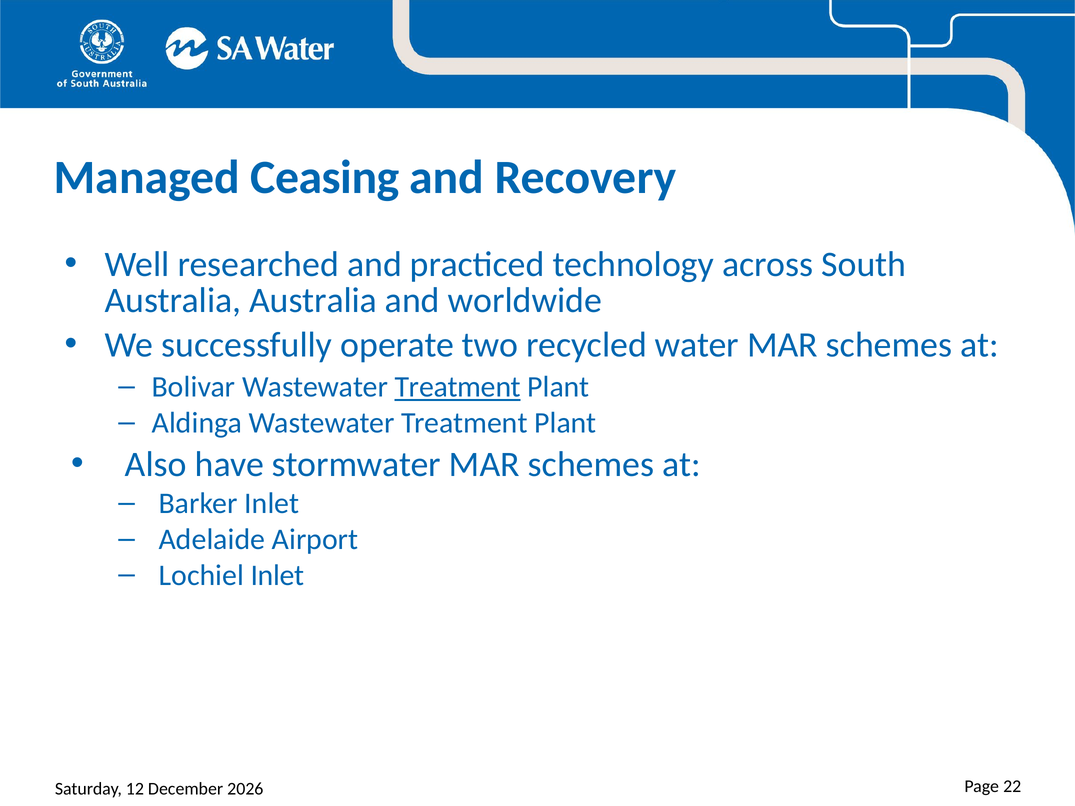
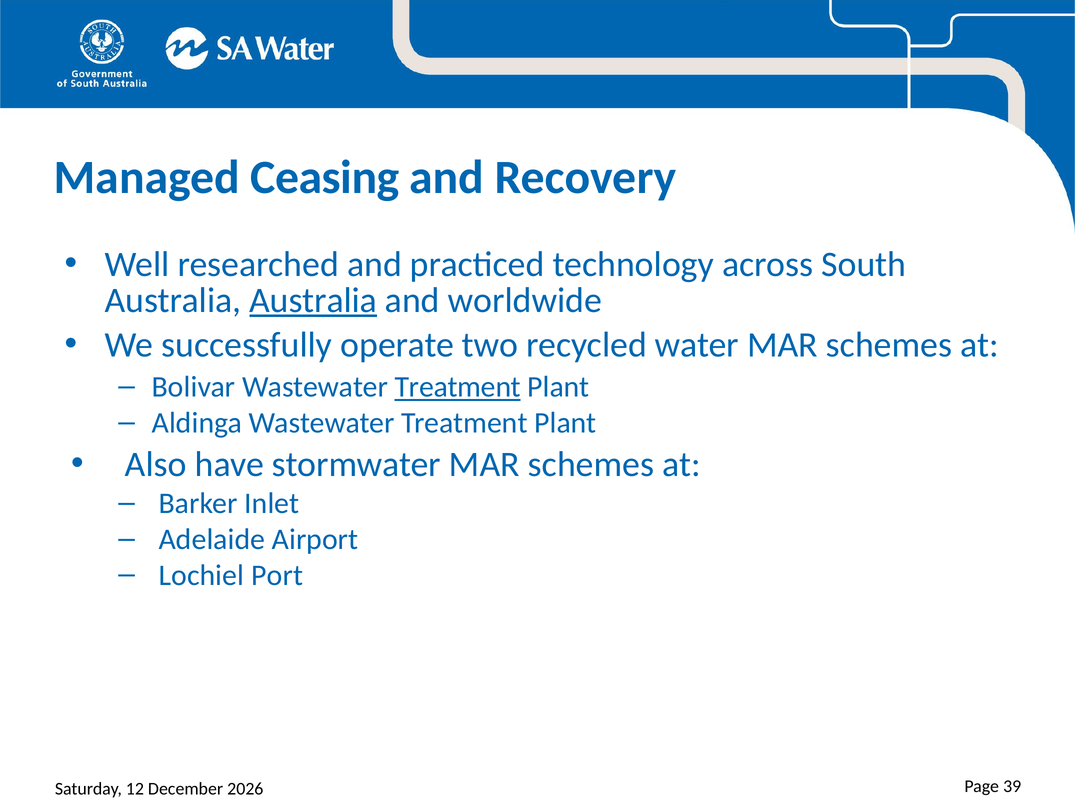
Australia underline: none -> present (313, 300)
Lochiel Inlet: Inlet -> Port (277, 575)
22: 22 -> 39 (1012, 787)
